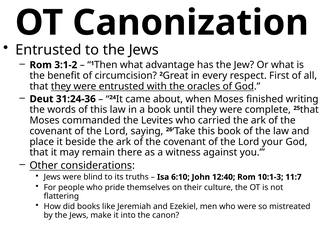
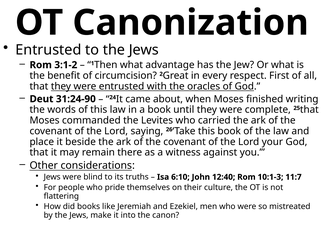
31:24-36: 31:24-36 -> 31:24-90 (76, 99)
